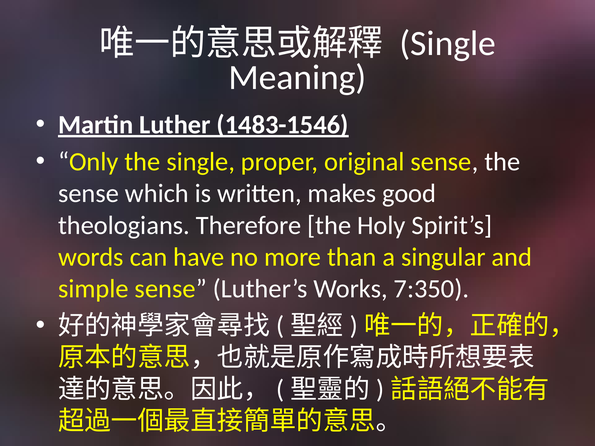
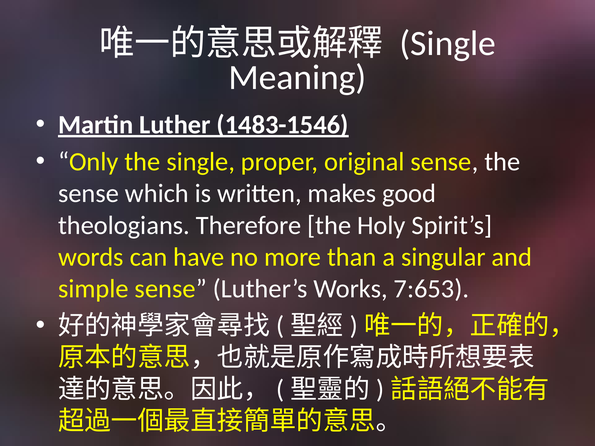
7:350: 7:350 -> 7:653 (431, 289)
